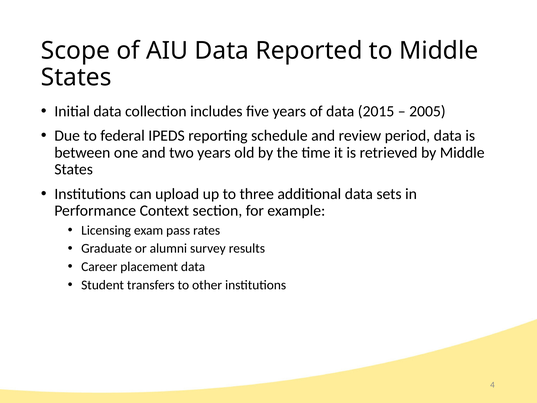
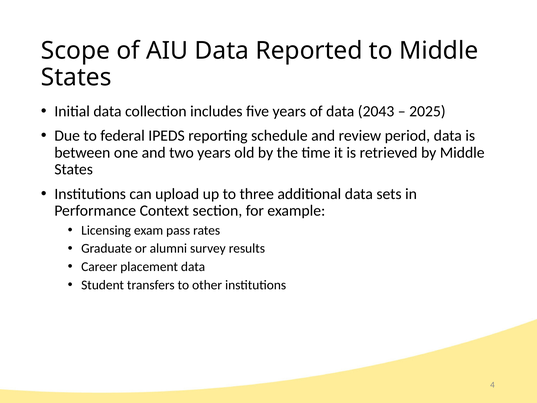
2015: 2015 -> 2043 (376, 111)
2005: 2005 -> 2025 (427, 111)
